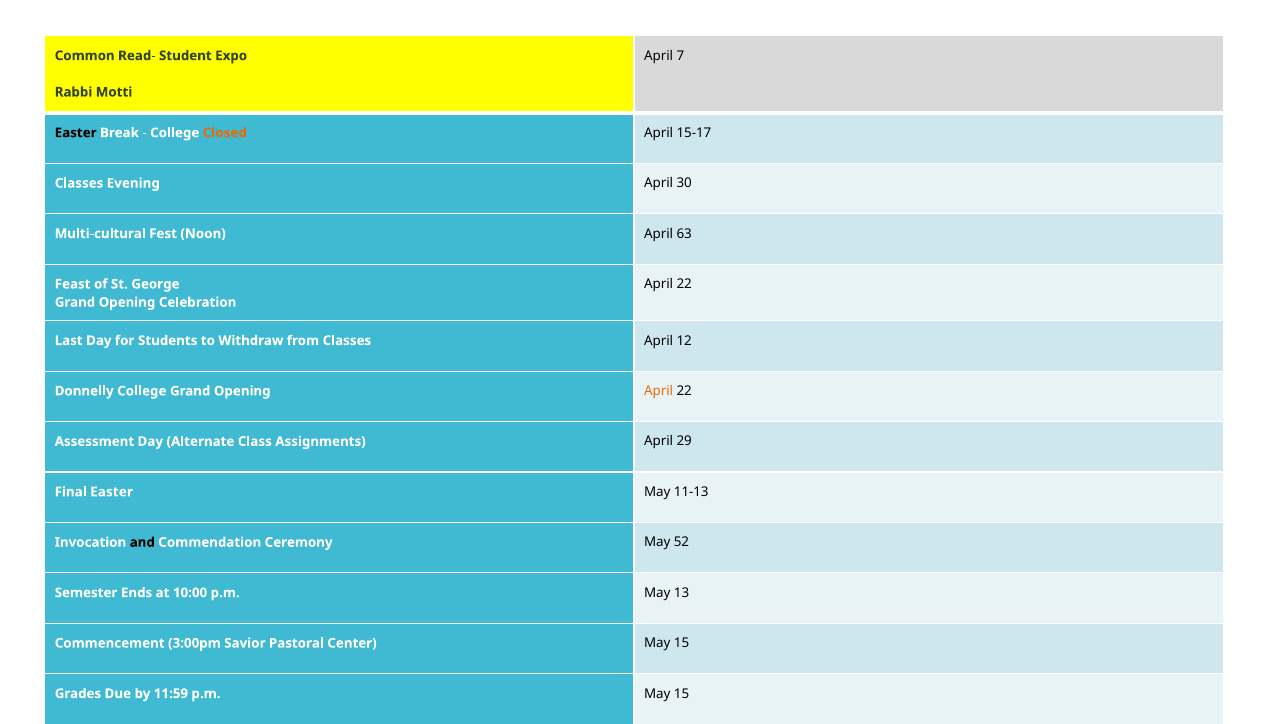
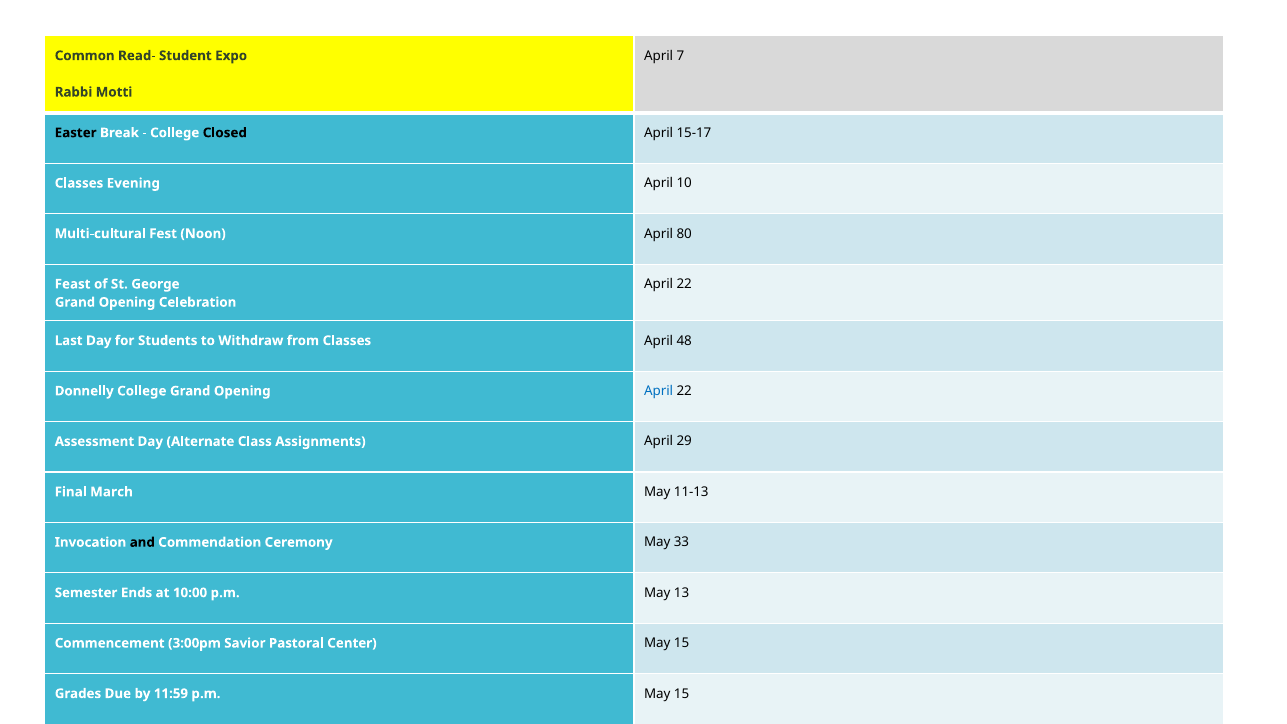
Closed colour: orange -> black (225, 133)
30: 30 -> 10 (684, 183)
63: 63 -> 80 (684, 234)
12: 12 -> 48 (684, 341)
April colour: orange -> blue (659, 391)
Final Easter: Easter -> March (112, 492)
52: 52 -> 33 (681, 542)
